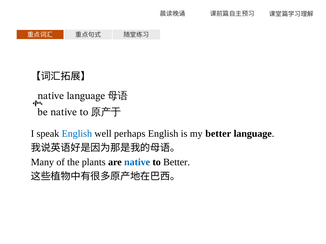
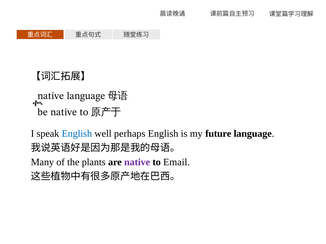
my better: better -> future (218, 134)
native colour: blue -> purple (137, 162)
to Better: Better -> Email (177, 162)
